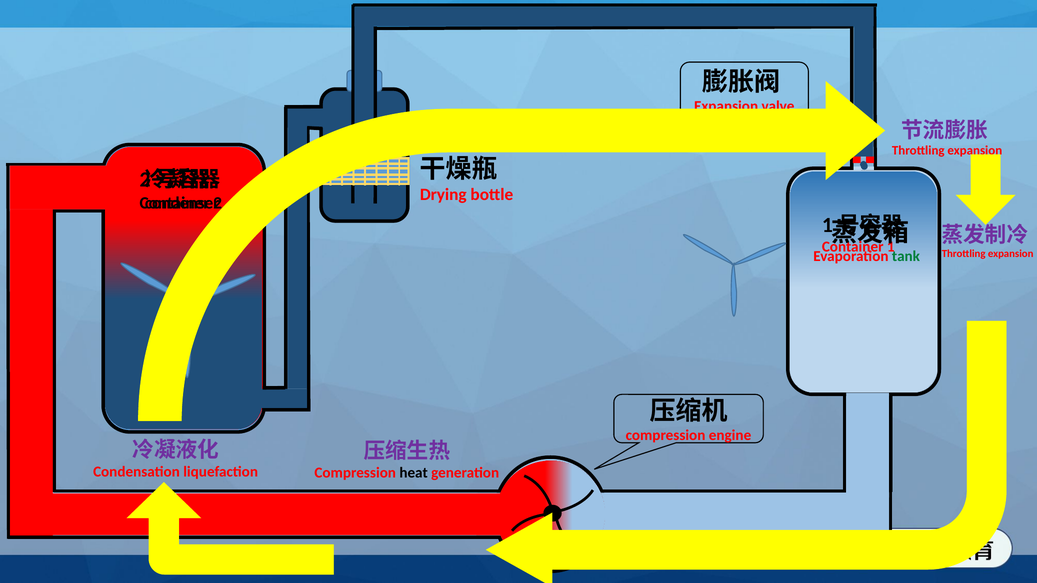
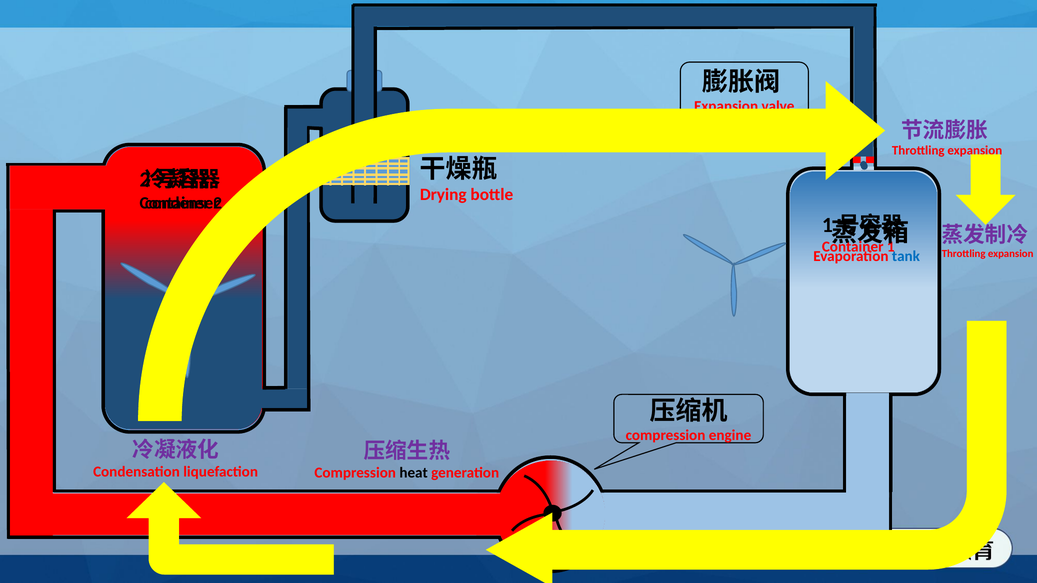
tank colour: green -> blue (906, 256)
